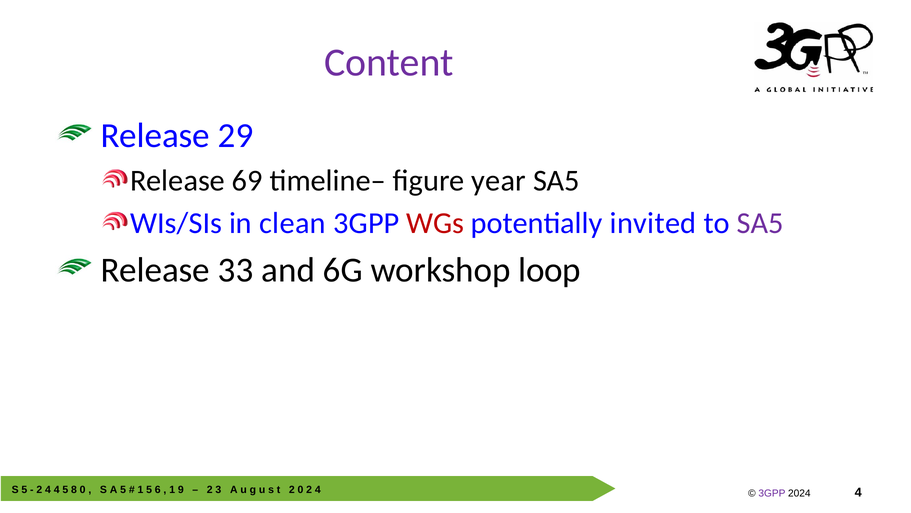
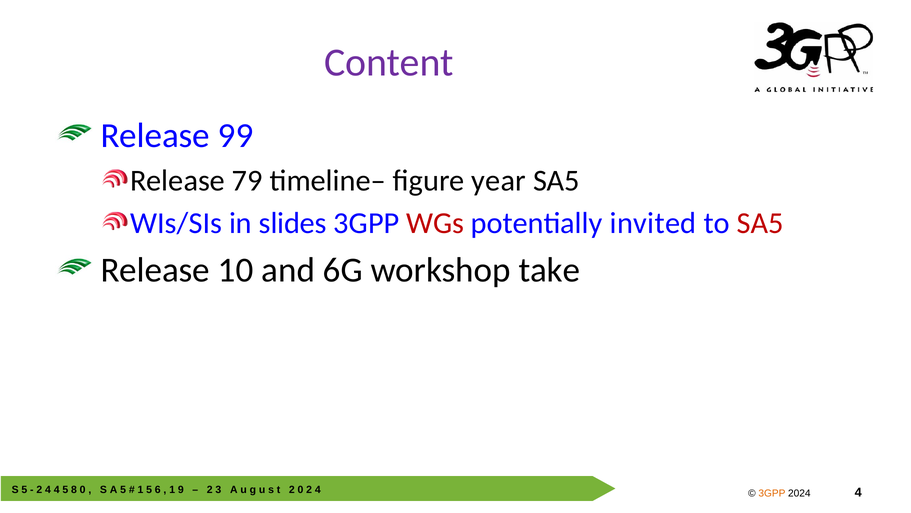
29: 29 -> 99 (236, 136)
69: 69 -> 79 (247, 181)
clean: clean -> slides (293, 223)
SA5 colour: purple -> red (760, 223)
33: 33 -> 10 (236, 270)
loop: loop -> take (549, 270)
3GPP colour: purple -> orange (772, 493)
